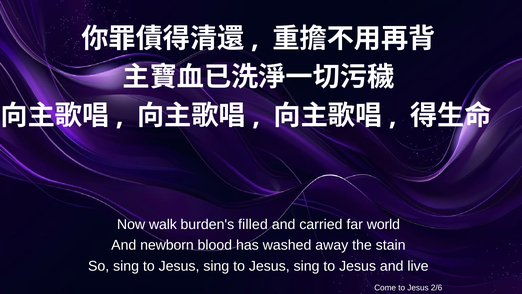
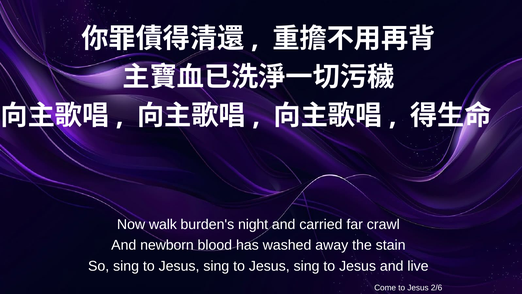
filled: filled -> night (253, 224)
world: world -> crawl (383, 224)
